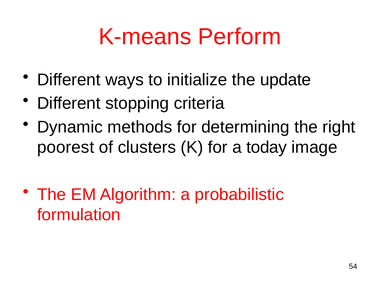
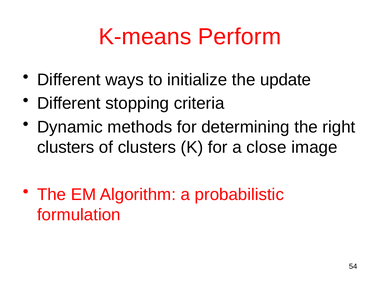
poorest: poorest -> clusters (66, 147)
today: today -> close (266, 147)
